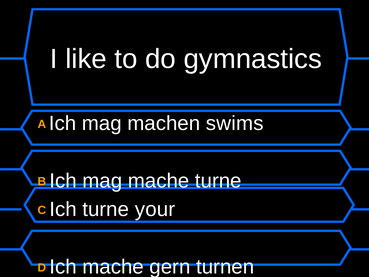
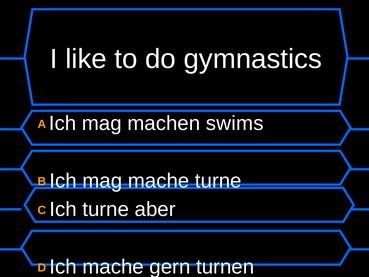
your: your -> aber (155, 209)
